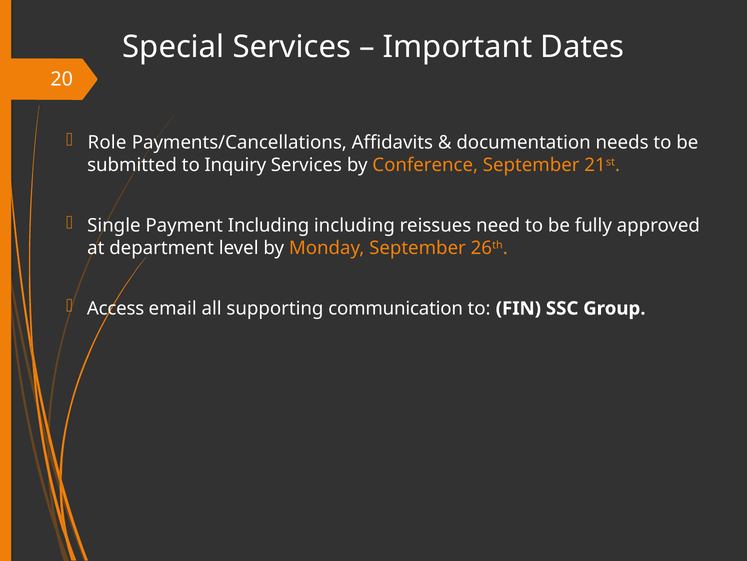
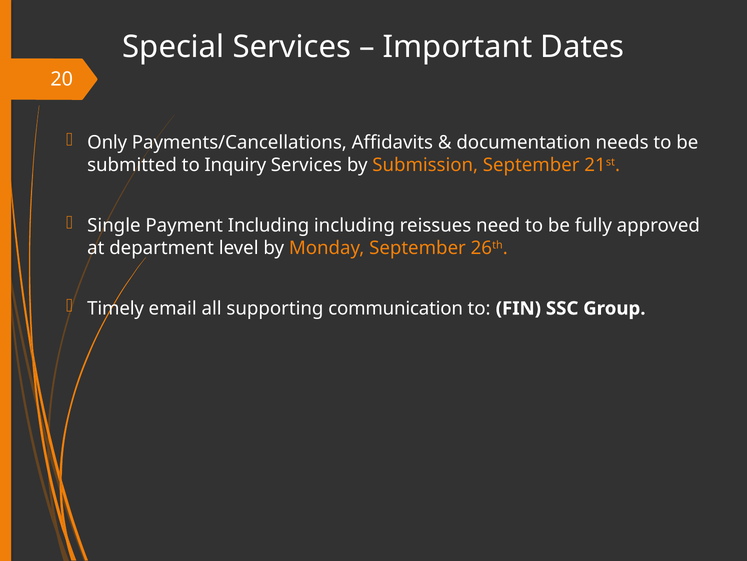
Role: Role -> Only (107, 142)
Conference: Conference -> Submission (425, 165)
Access: Access -> Timely (116, 308)
